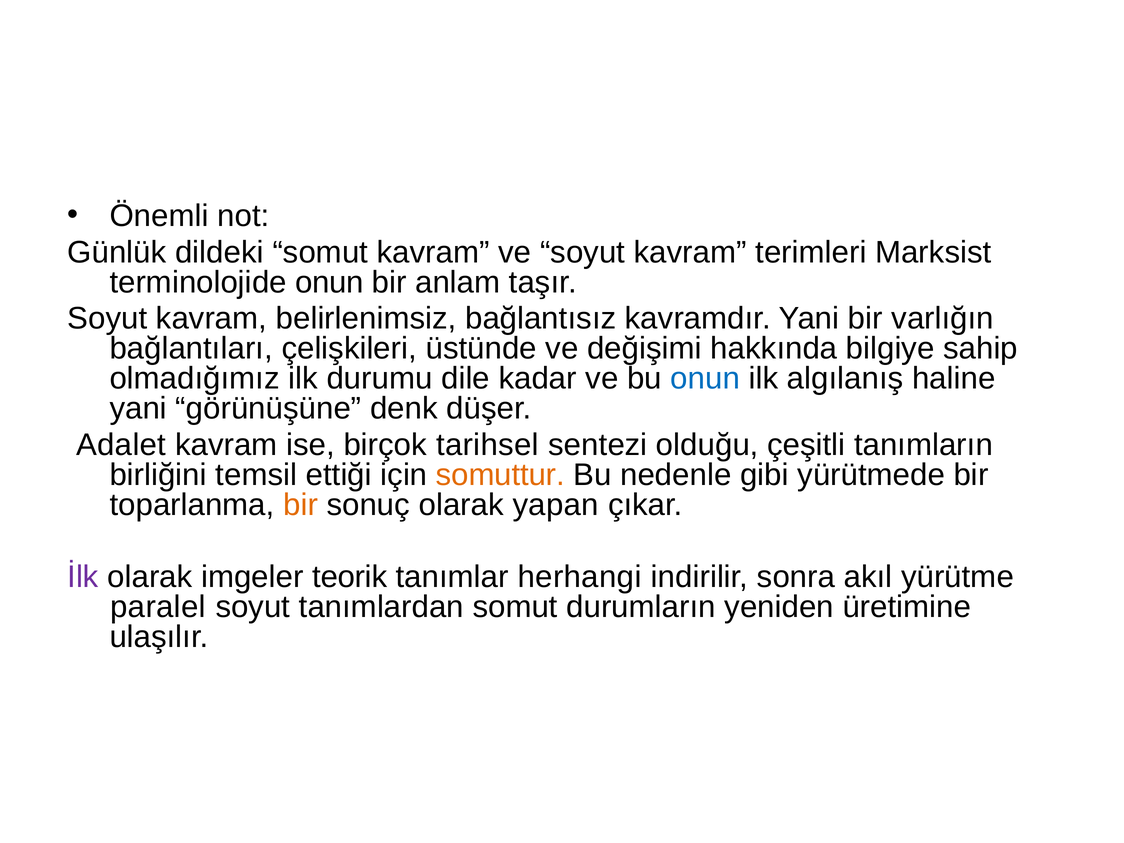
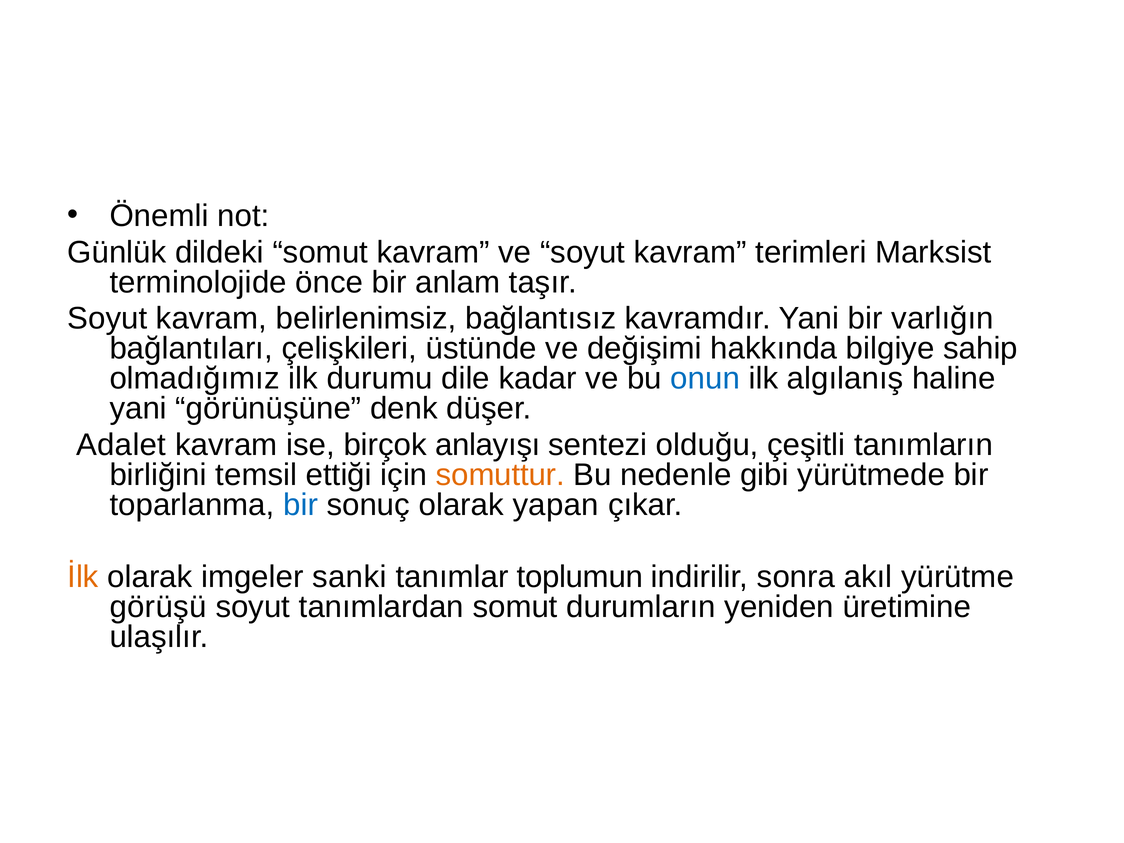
terminolojide onun: onun -> önce (329, 282)
tarihsel: tarihsel -> anlayışı (488, 445)
bir colour: orange -> blue (301, 505)
İlk colour: purple -> orange (83, 577)
teorik: teorik -> sanki (349, 577)
herhangi: herhangi -> toplumun (580, 577)
paralel: paralel -> görüşü (158, 607)
